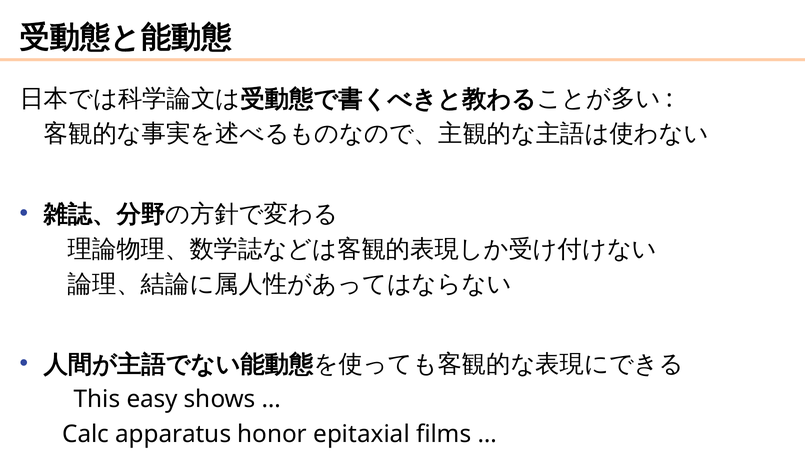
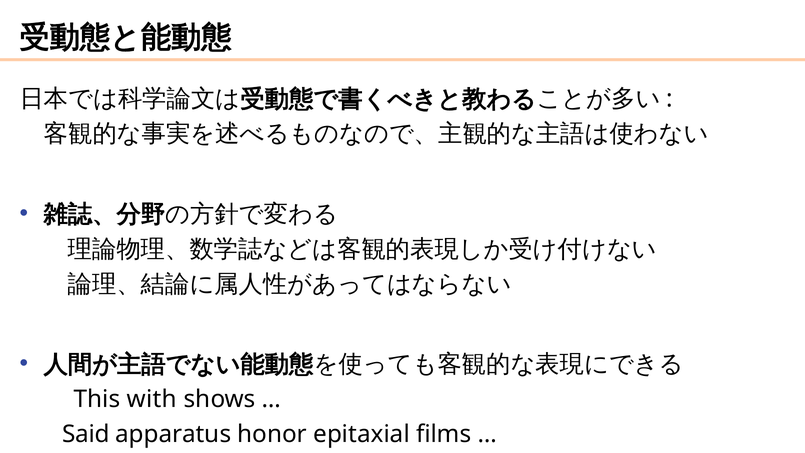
easy: easy -> with (152, 399)
Calc: Calc -> Said (86, 434)
